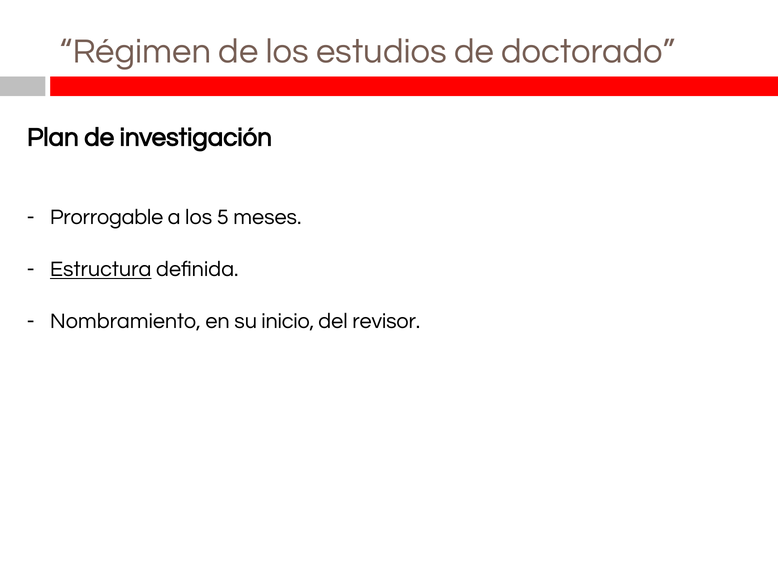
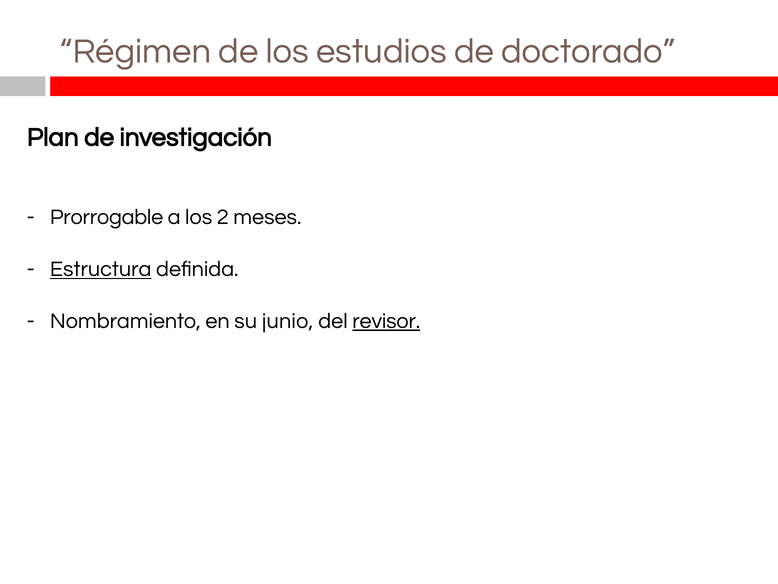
5: 5 -> 2 (223, 217)
inicio: inicio -> junio (288, 321)
revisor underline: none -> present (386, 321)
